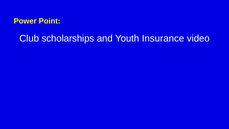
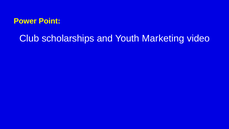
Insurance: Insurance -> Marketing (163, 38)
